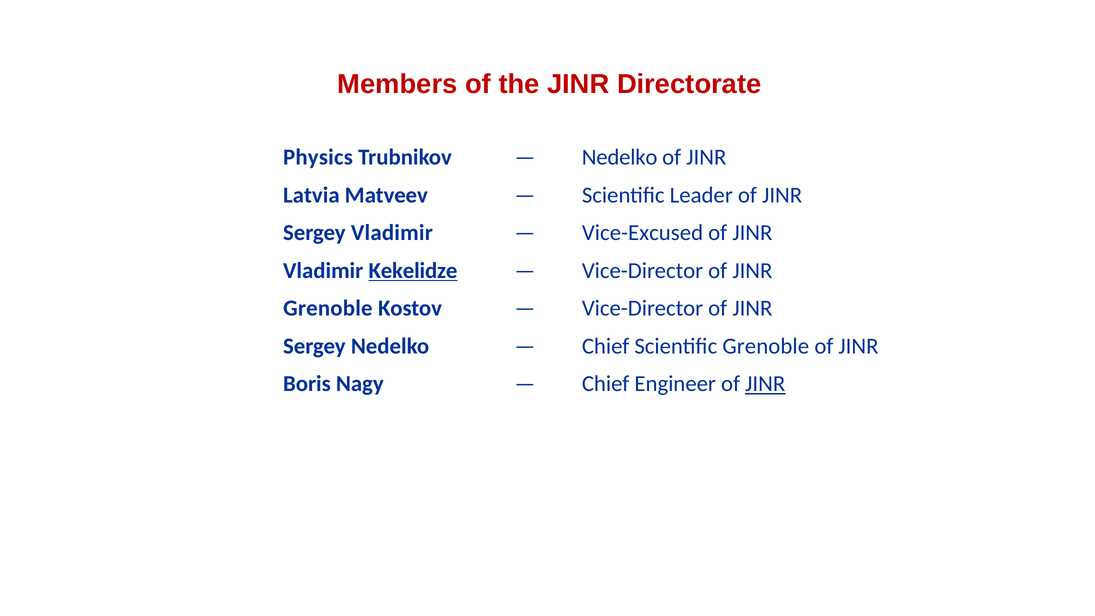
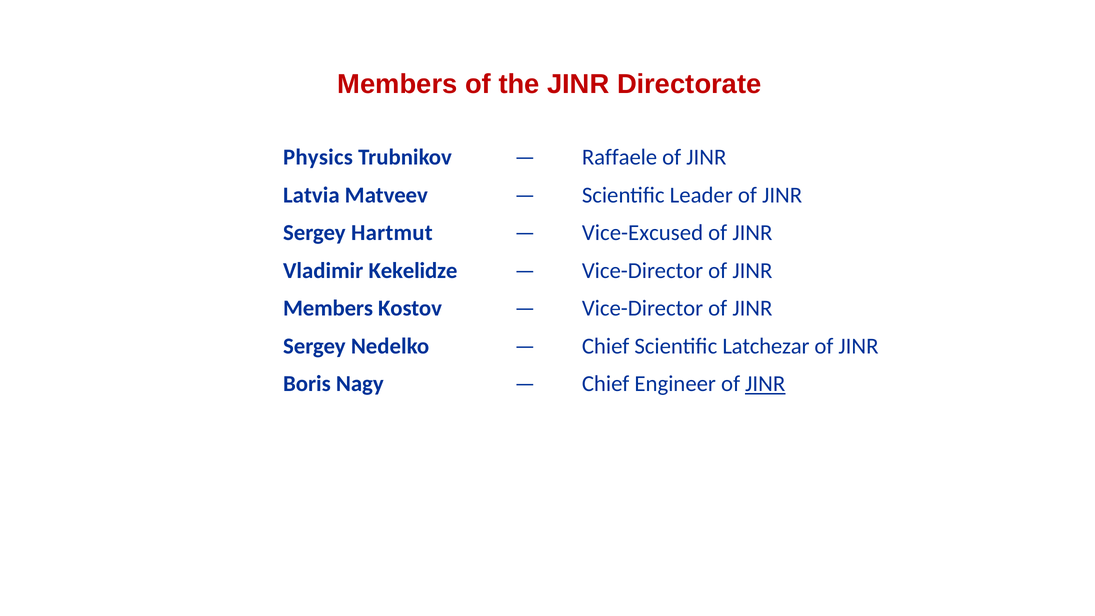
Nedelko: Nedelko -> Raffaele (620, 157)
Sergey Vladimir: Vladimir -> Hartmut (392, 233)
Kekelidze underline: present -> none (413, 271)
Grenoble: Grenoble -> Members (328, 308)
Scientific Grenoble: Grenoble -> Latchezar (766, 346)
